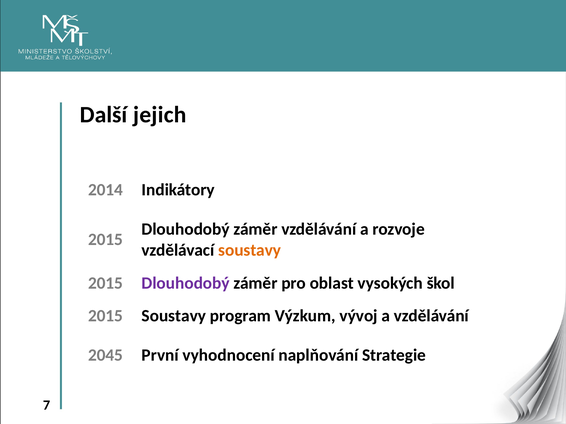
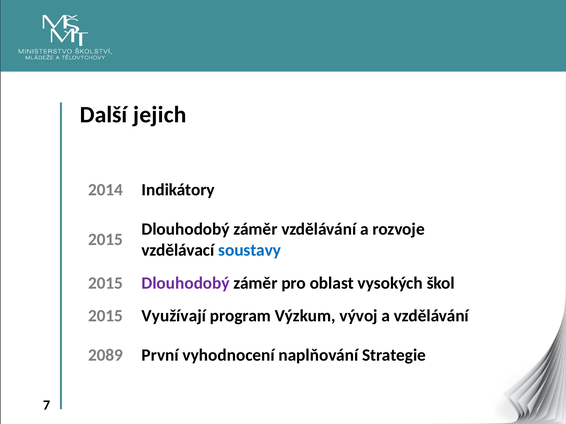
soustavy colour: orange -> blue (250, 250)
2015 Soustavy: Soustavy -> Využívají (174, 316)
2045: 2045 -> 2089 (106, 356)
